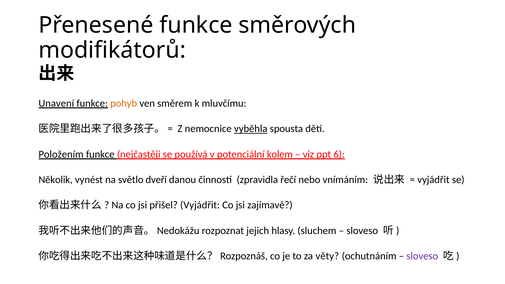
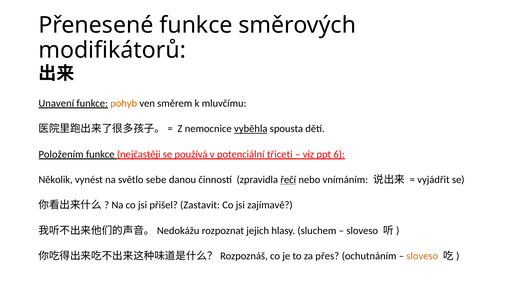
kolem: kolem -> třiceti (280, 154)
dveří: dveří -> sebe (156, 180)
řečí underline: none -> present (288, 180)
přišel Vyjádřit: Vyjádřit -> Zastavit (200, 205)
věty: věty -> přes (327, 256)
sloveso colour: purple -> orange (422, 256)
